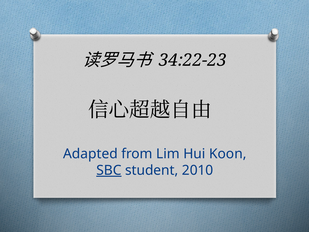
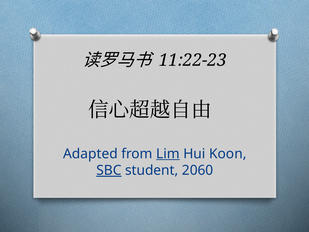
34:22-23: 34:22-23 -> 11:22-23 (193, 60)
Lim underline: none -> present (168, 154)
2010: 2010 -> 2060 (198, 170)
